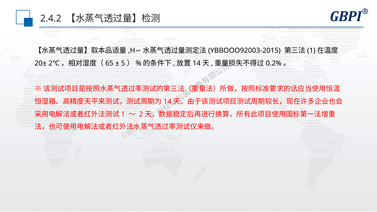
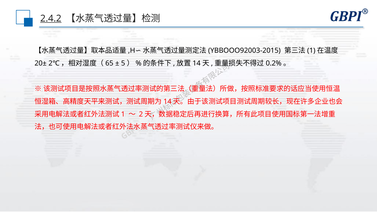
2.4.2 underline: none -> present (51, 18)
